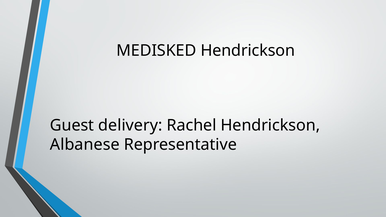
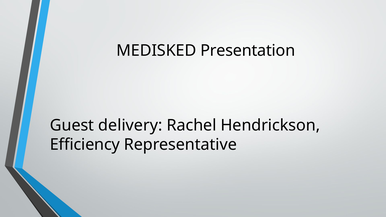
MEDISKED Hendrickson: Hendrickson -> Presentation (248, 51)
Albanese: Albanese -> Efficiency (85, 145)
